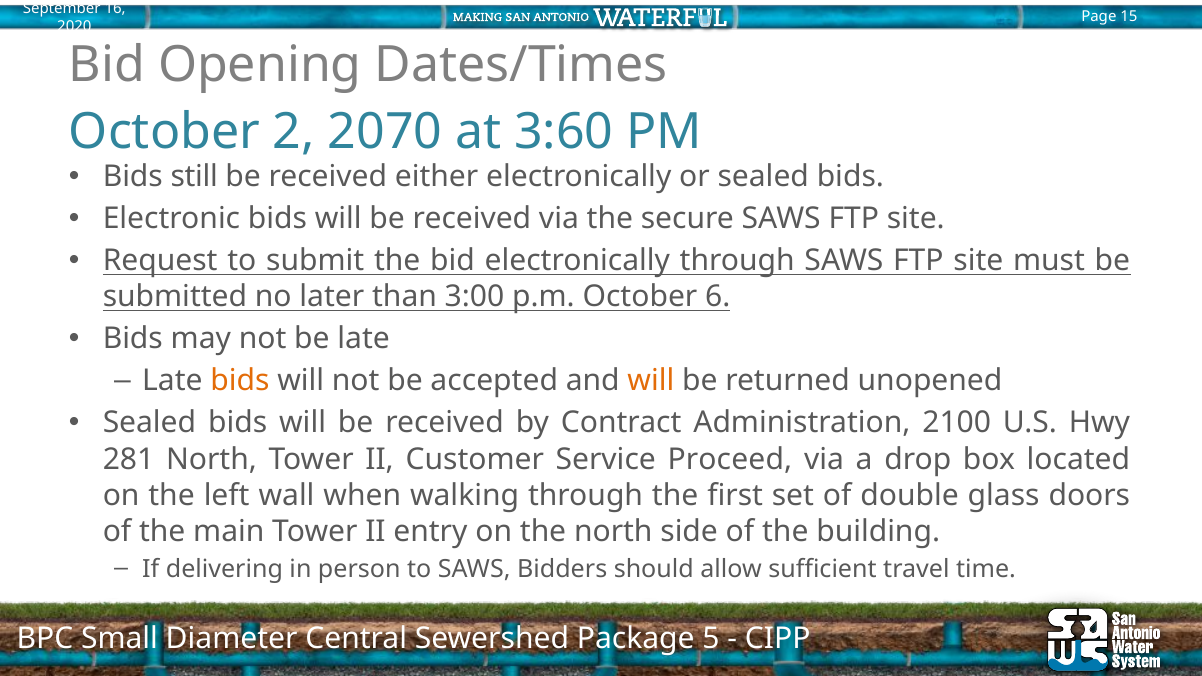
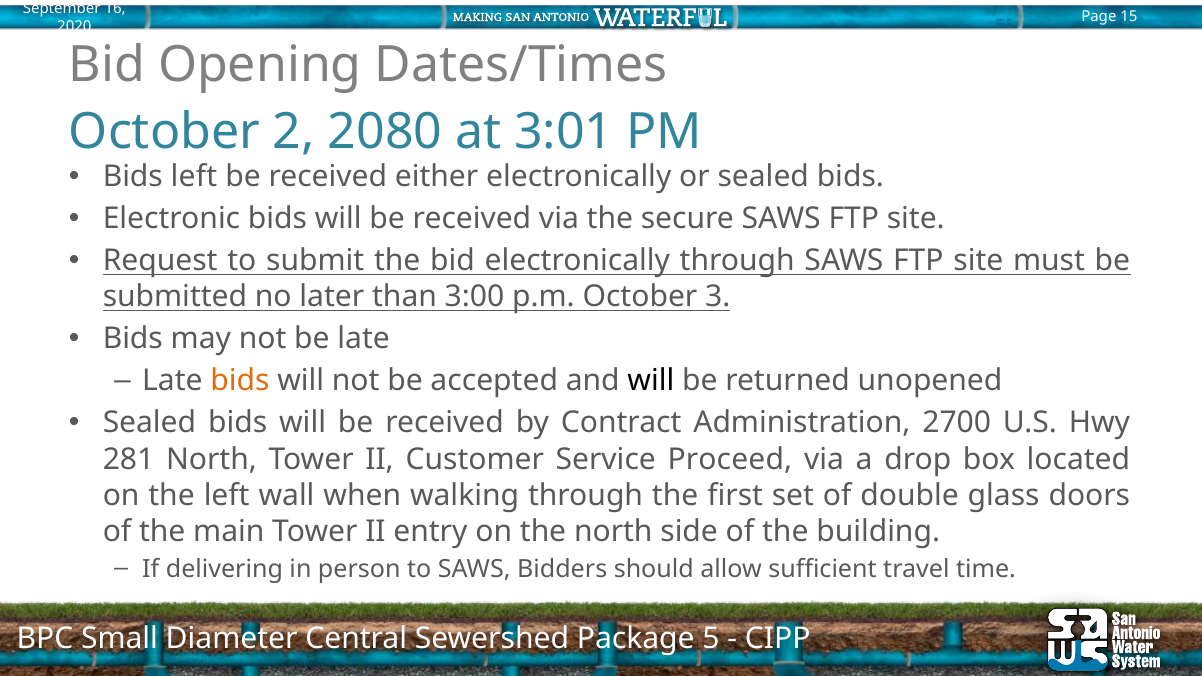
2070: 2070 -> 2080 (385, 132)
3:60: 3:60 -> 3:01 (564, 132)
Bids still: still -> left (194, 177)
6: 6 -> 3 (718, 297)
will colour: orange -> black (651, 381)
2100: 2100 -> 2700 (957, 423)
